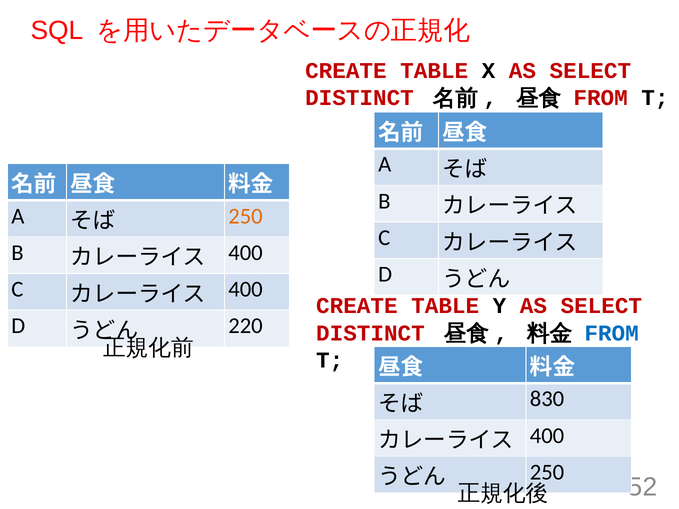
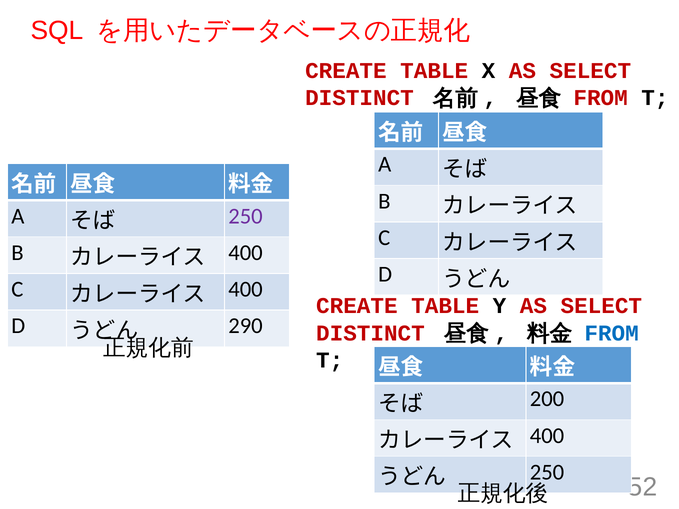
250 colour: orange -> purple (246, 216)
220: 220 -> 290 (246, 326)
830: 830 -> 200 (547, 399)
